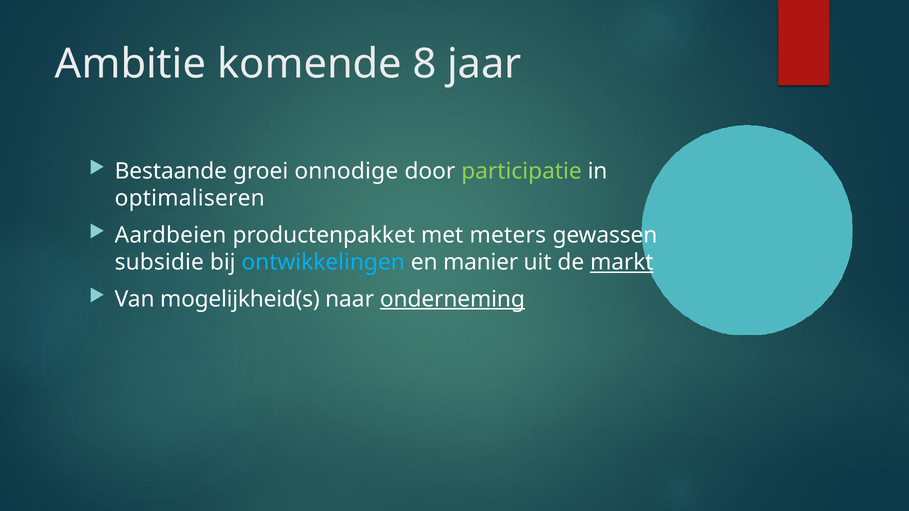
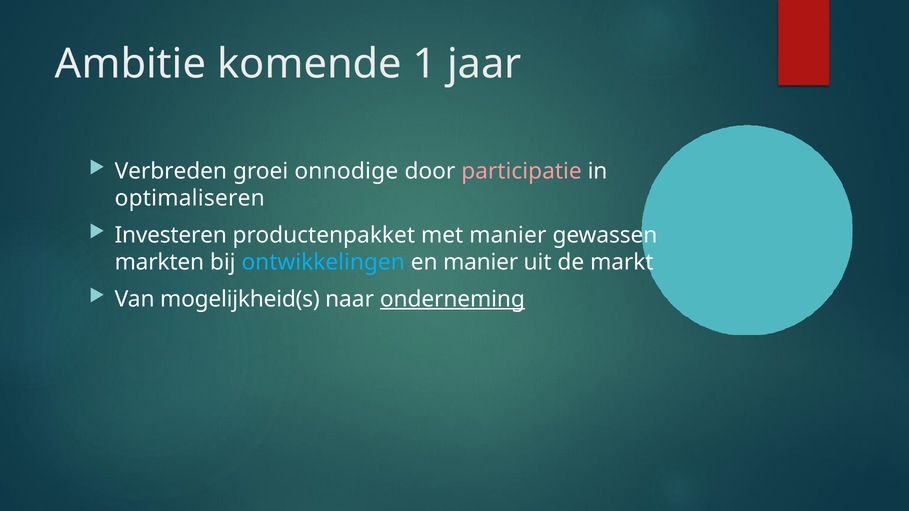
8: 8 -> 1 (425, 64)
Bestaande: Bestaande -> Verbreden (171, 171)
participatie colour: light green -> pink (522, 171)
Aardbeien: Aardbeien -> Investeren (171, 235)
met meters: meters -> manier (508, 235)
subsidie: subsidie -> markten (159, 263)
markt underline: present -> none (622, 263)
